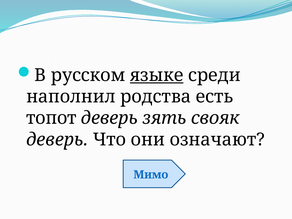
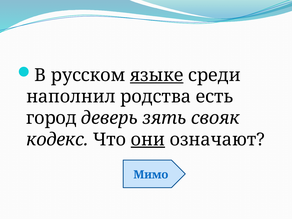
топот: топот -> город (51, 118)
деверь: деверь -> кодекс (57, 140)
они underline: none -> present (148, 140)
